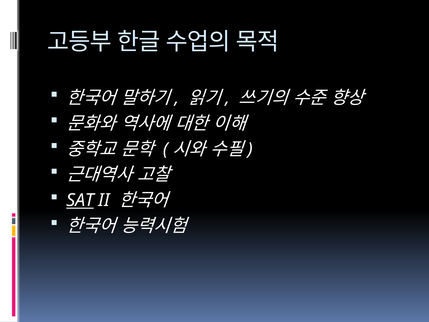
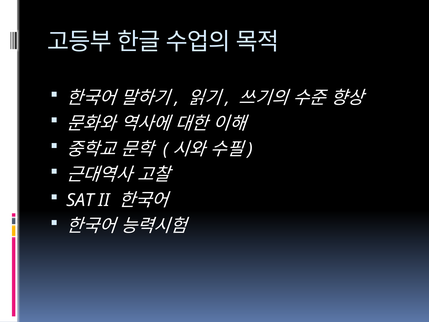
SAT underline: present -> none (80, 200)
